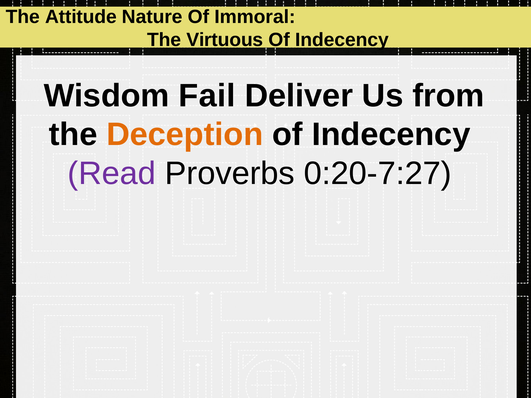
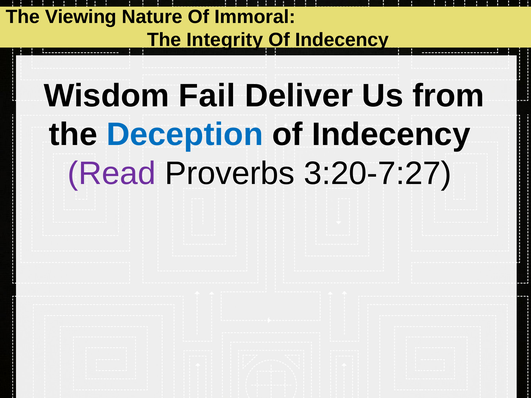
Attitude: Attitude -> Viewing (81, 17)
Virtuous: Virtuous -> Integrity (225, 40)
Deception colour: orange -> blue (185, 135)
0:20-7:27: 0:20-7:27 -> 3:20-7:27 (378, 174)
